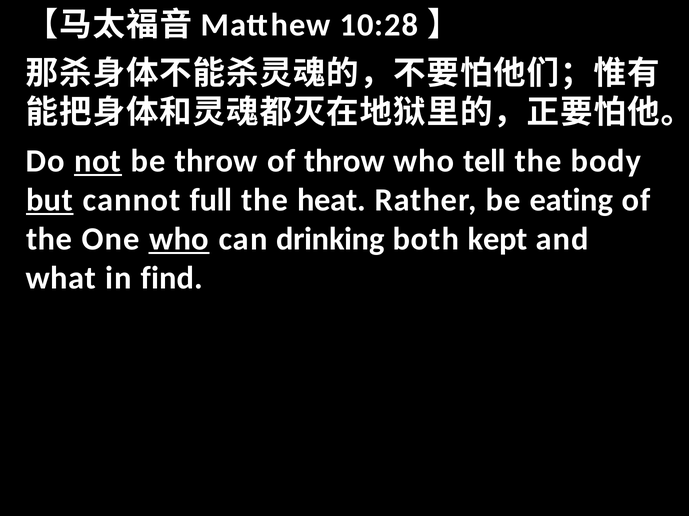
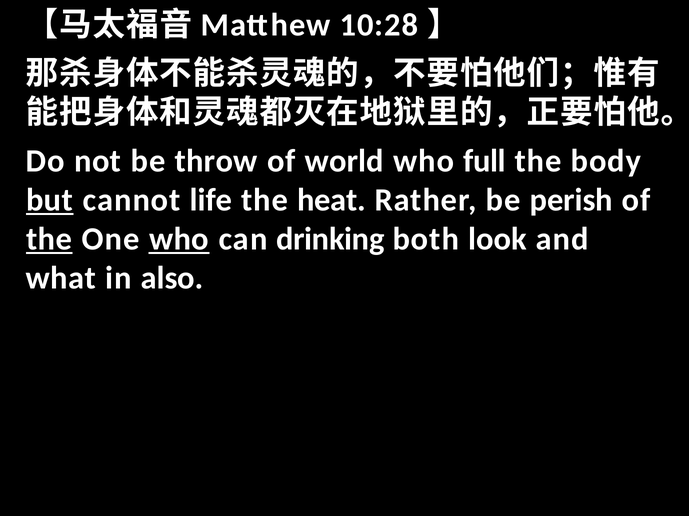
not underline: present -> none (98, 161)
of throw: throw -> world (344, 161)
tell: tell -> full (485, 161)
full: full -> life (211, 201)
eating: eating -> perish (571, 201)
the underline: none -> present (49, 240)
kept: kept -> look (497, 240)
find: find -> also (172, 279)
